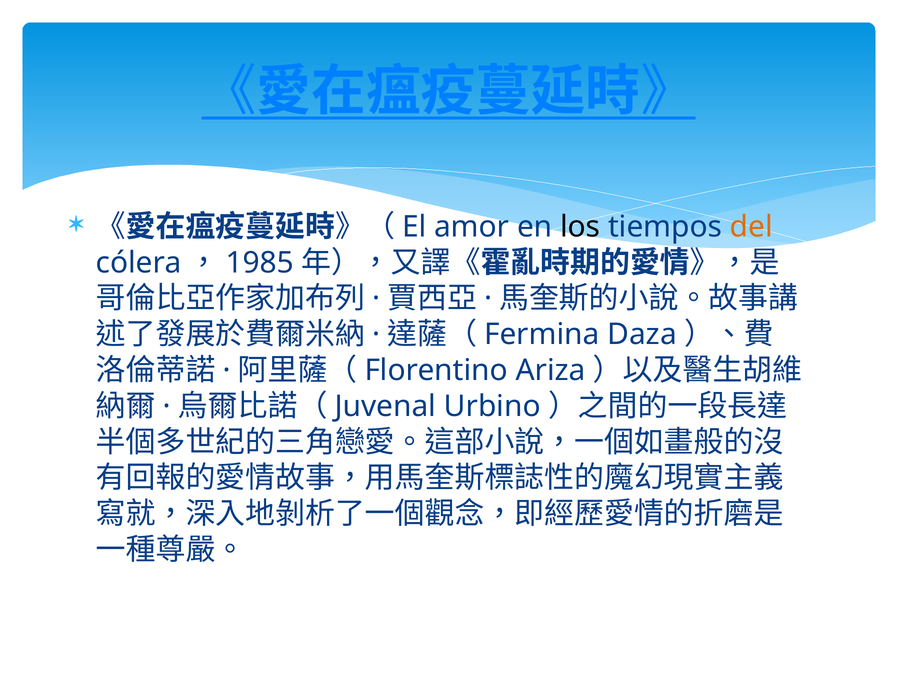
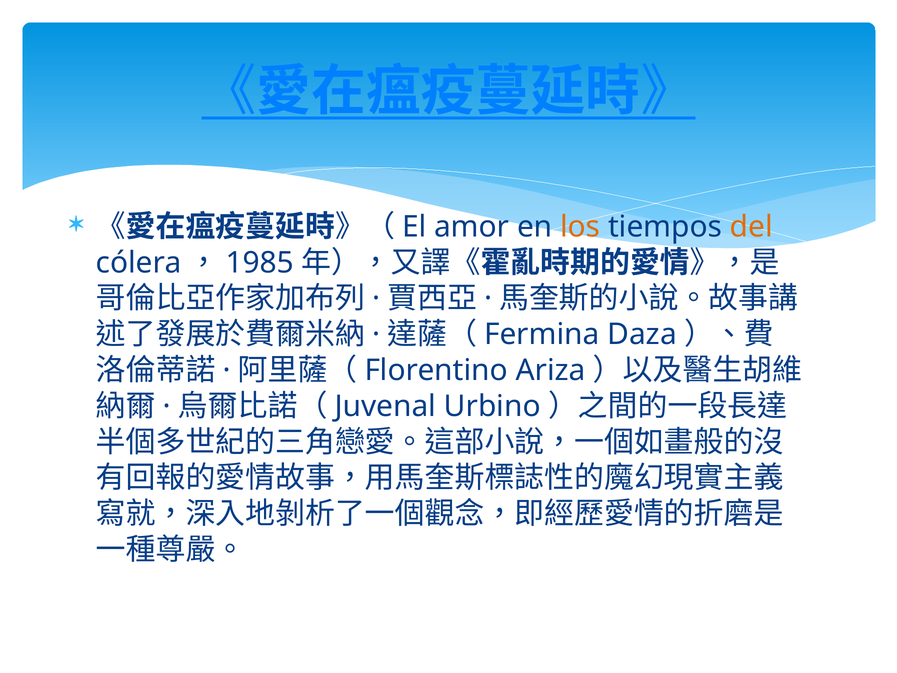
los colour: black -> orange (580, 227)
